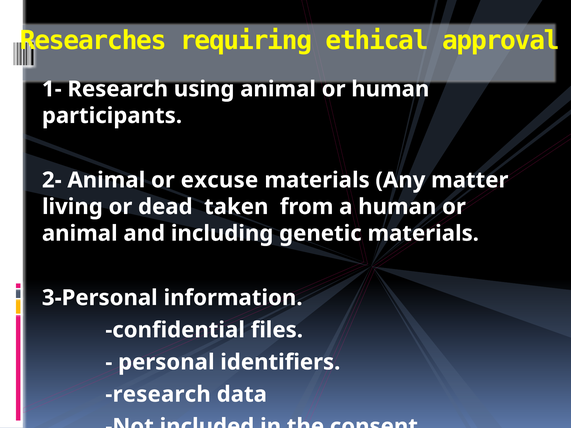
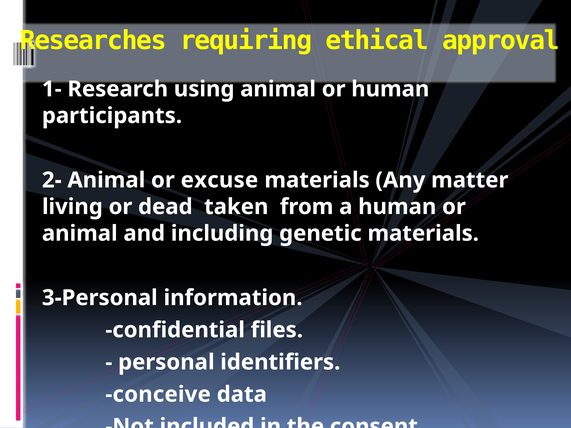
research: research -> conceive (158, 395)
